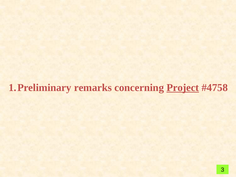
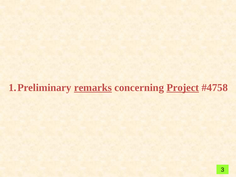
remarks underline: none -> present (93, 88)
